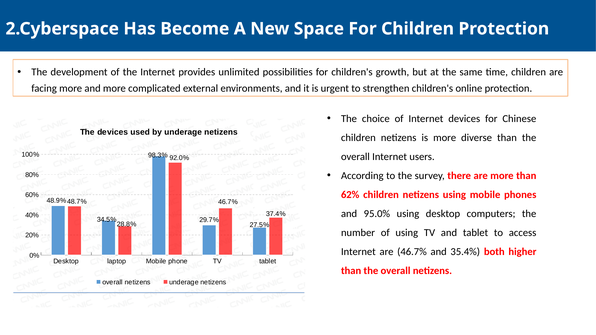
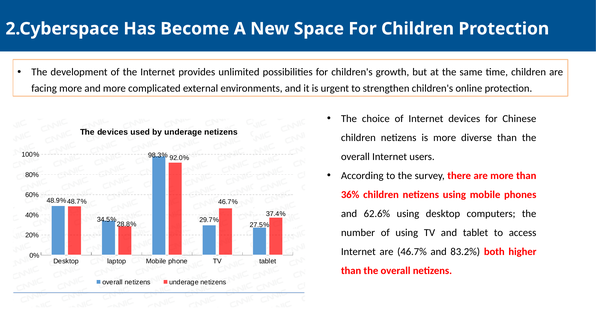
62%: 62% -> 36% (350, 195)
95.0%: 95.0% -> 62.6% (377, 214)
35.4%: 35.4% -> 83.2% (465, 252)
